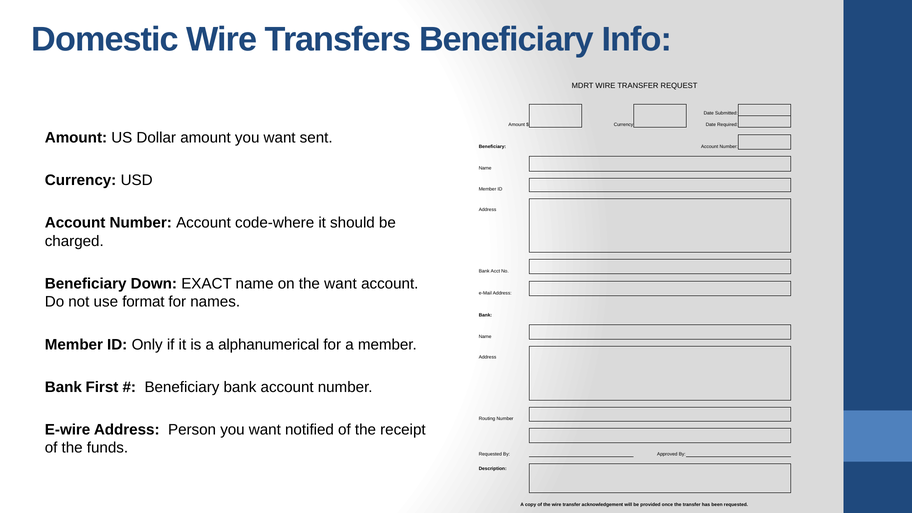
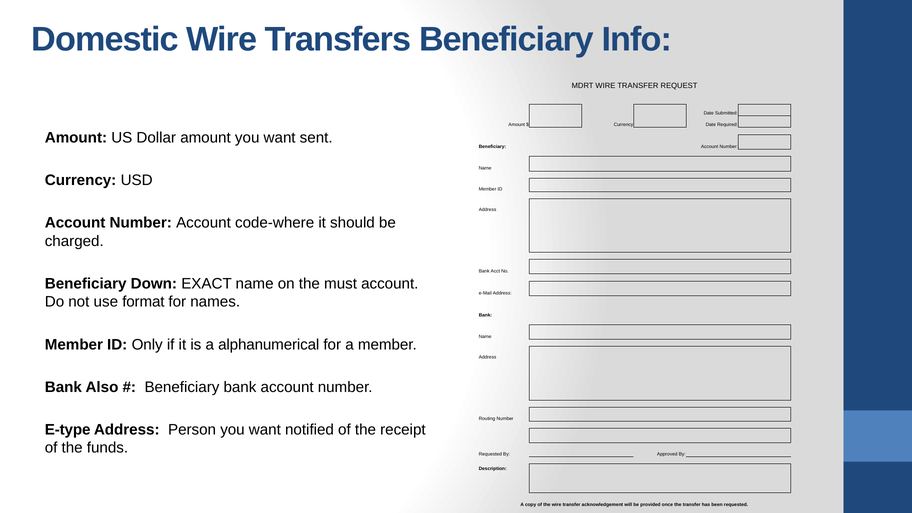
the want: want -> must (341, 284)
First: First -> Also (102, 387)
E-wire: E-wire -> E-type (68, 430)
